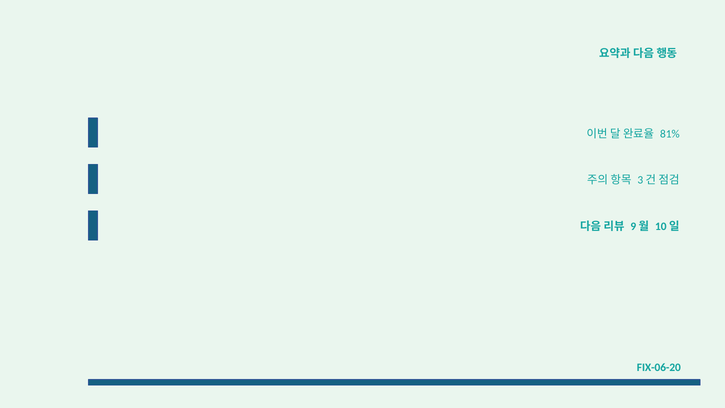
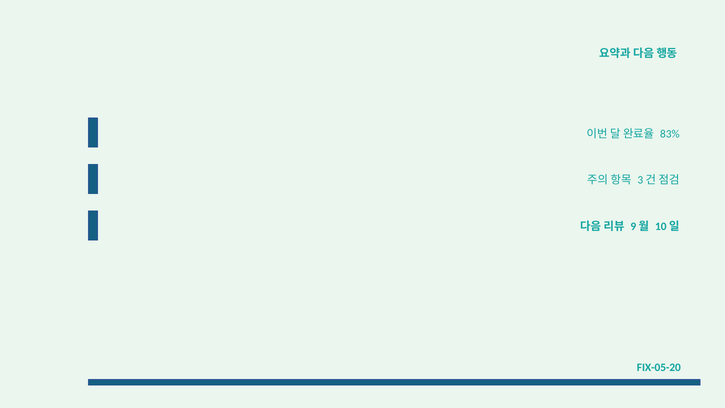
81%: 81% -> 83% (670, 134)
FIX-06-20: FIX-06-20 -> FIX-05-20 (659, 367)
